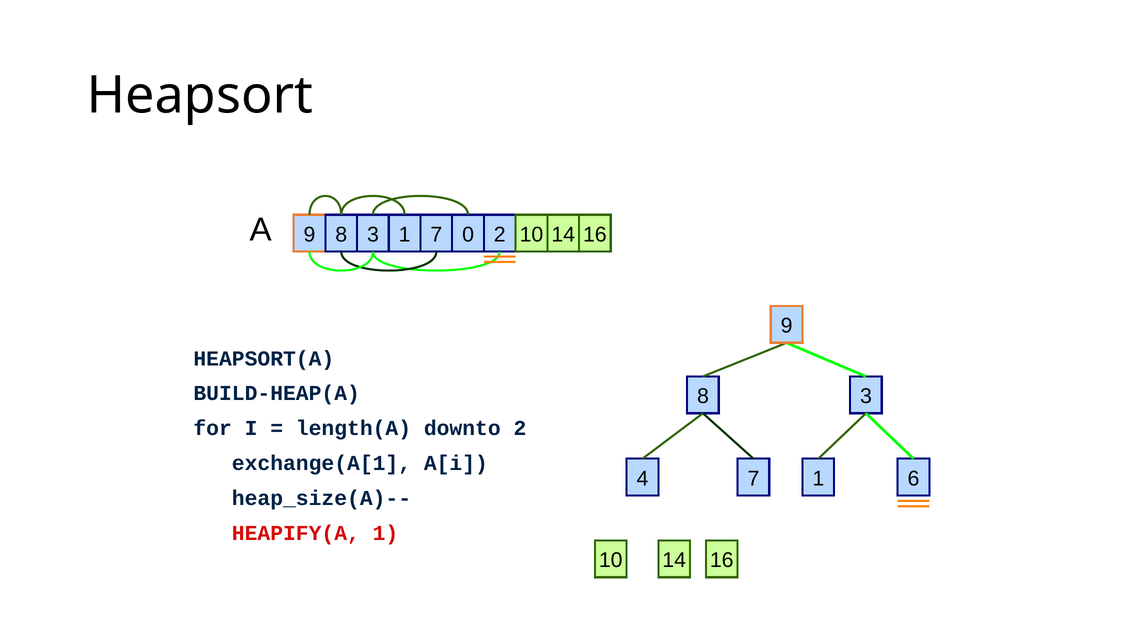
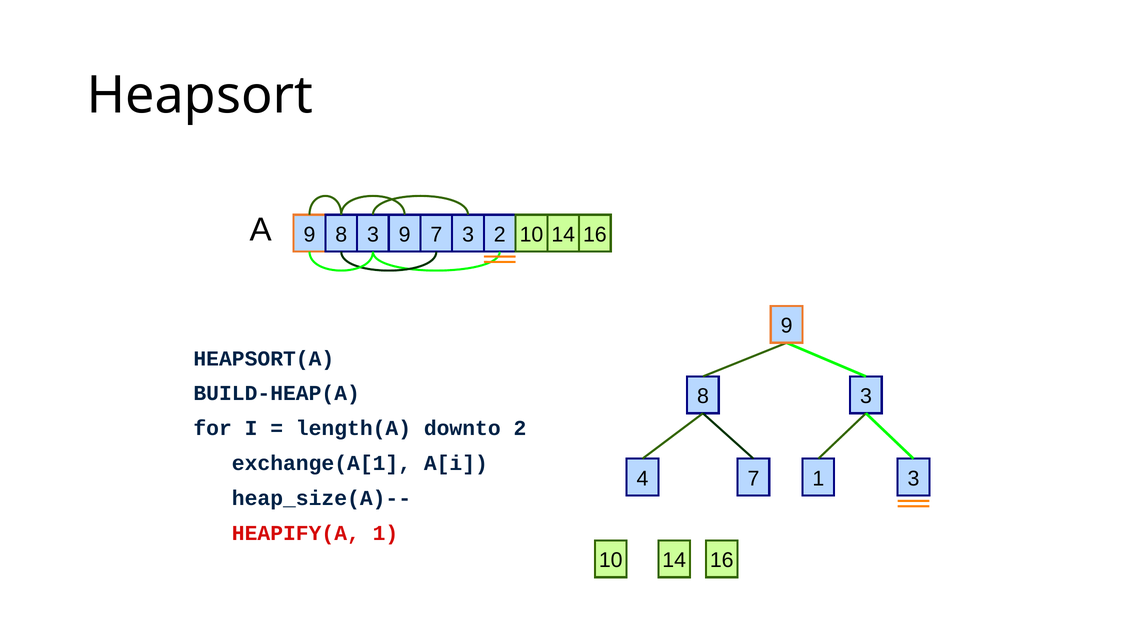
3 1: 1 -> 9 (405, 235)
7 0: 0 -> 3 (468, 235)
4 6: 6 -> 3 (913, 479)
